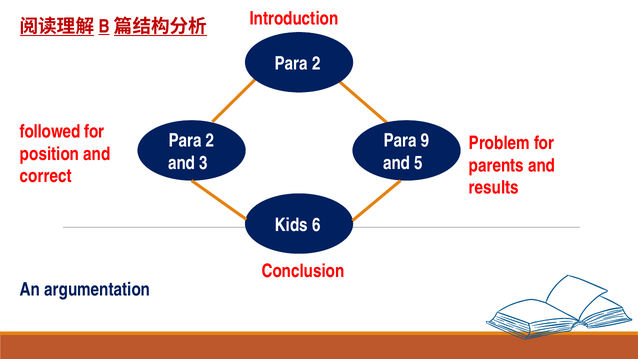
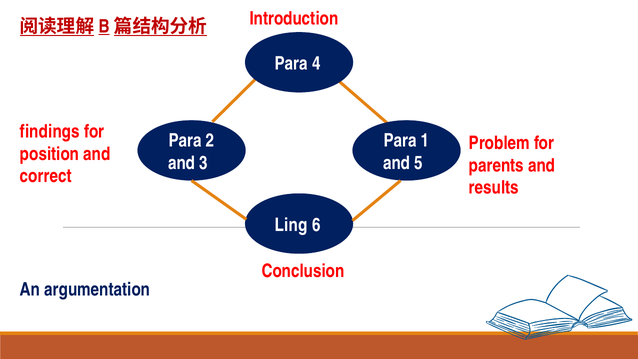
2: 2 -> 4 (316, 64)
followed: followed -> findings (50, 131)
9: 9 -> 1 (425, 140)
Kids: Kids -> Ling (291, 225)
